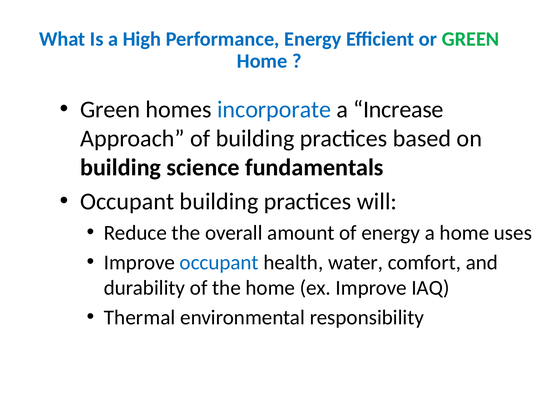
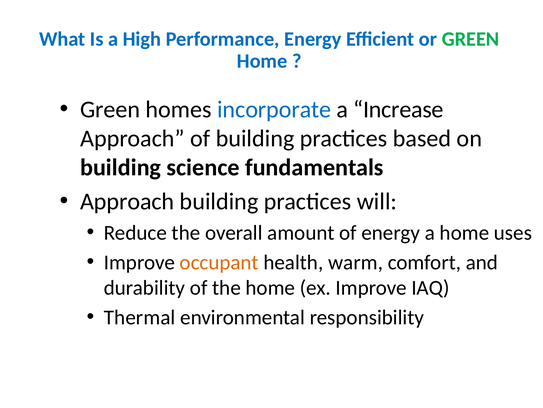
Occupant: Occupant -> Approach (127, 201)
occupant colour: blue -> orange (219, 262)
water: water -> warm (356, 262)
